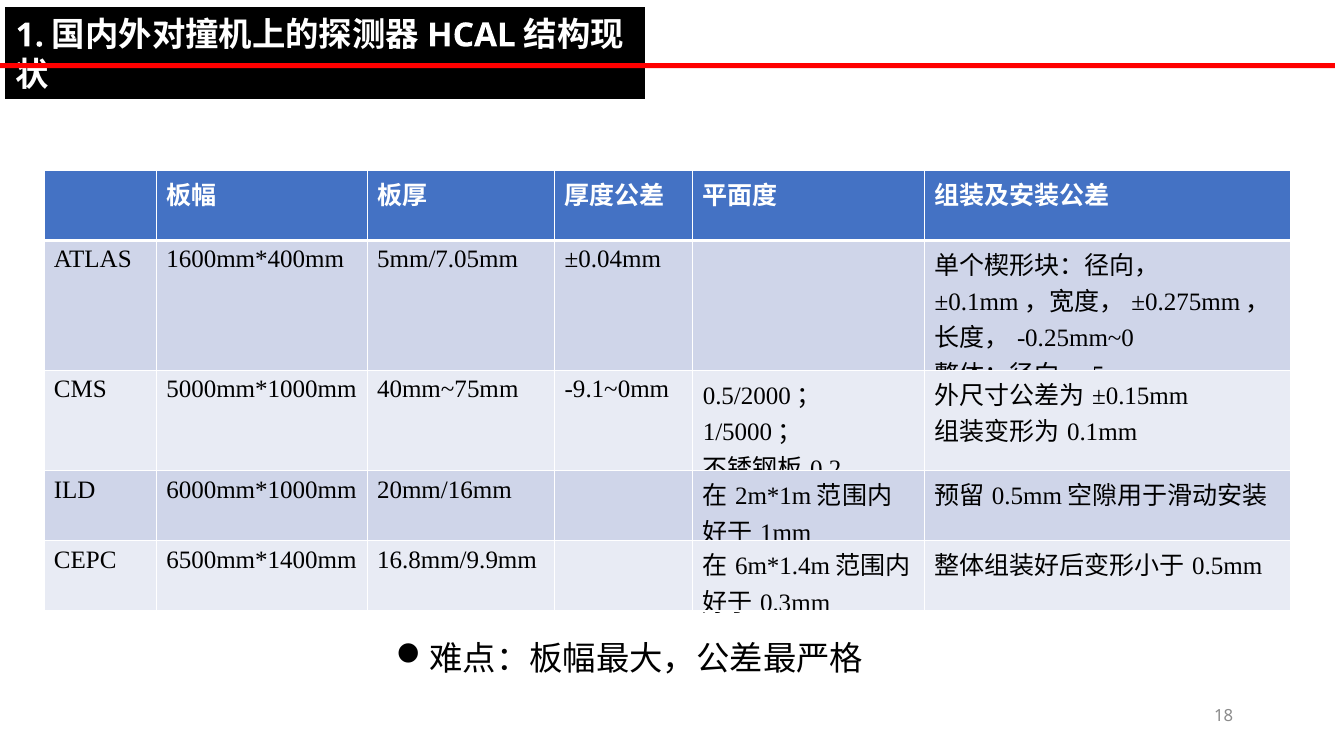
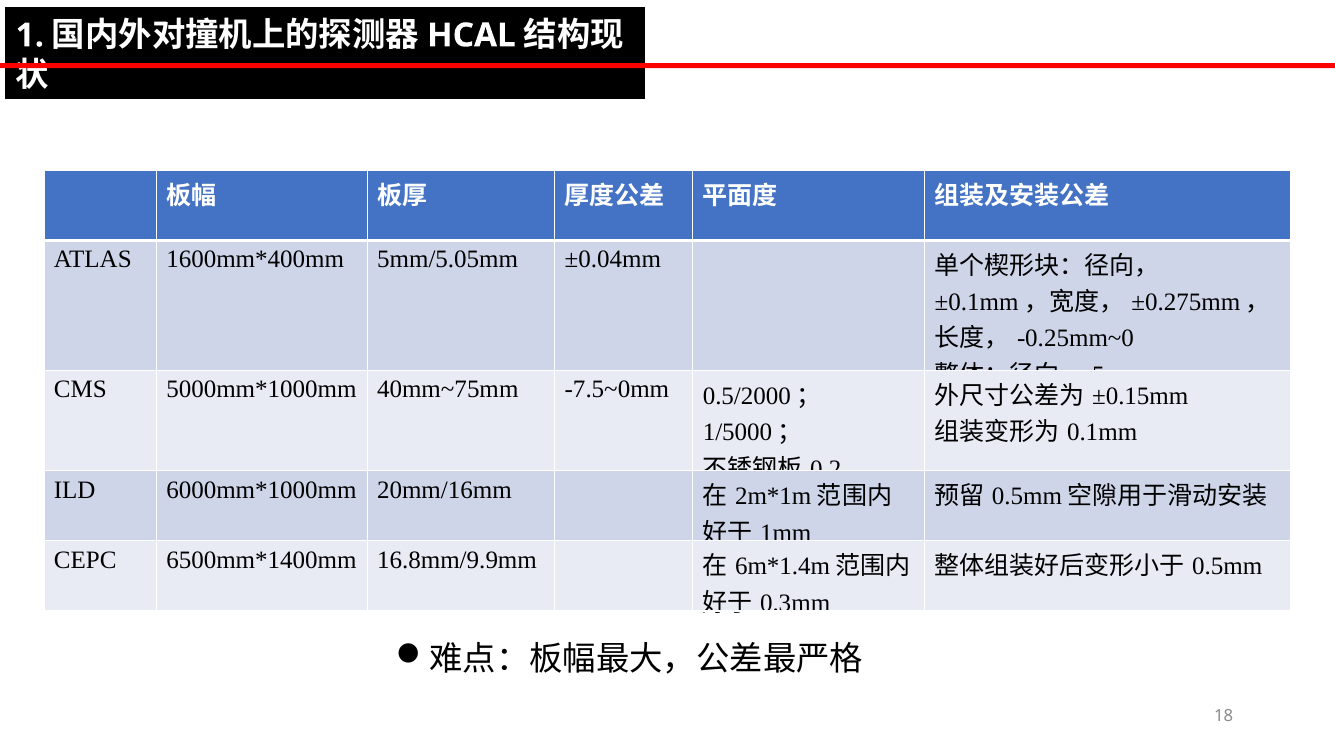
5mm/7.05mm: 5mm/7.05mm -> 5mm/5.05mm (448, 259)
-9.1~0mm: -9.1~0mm -> -7.5~0mm (617, 390)
